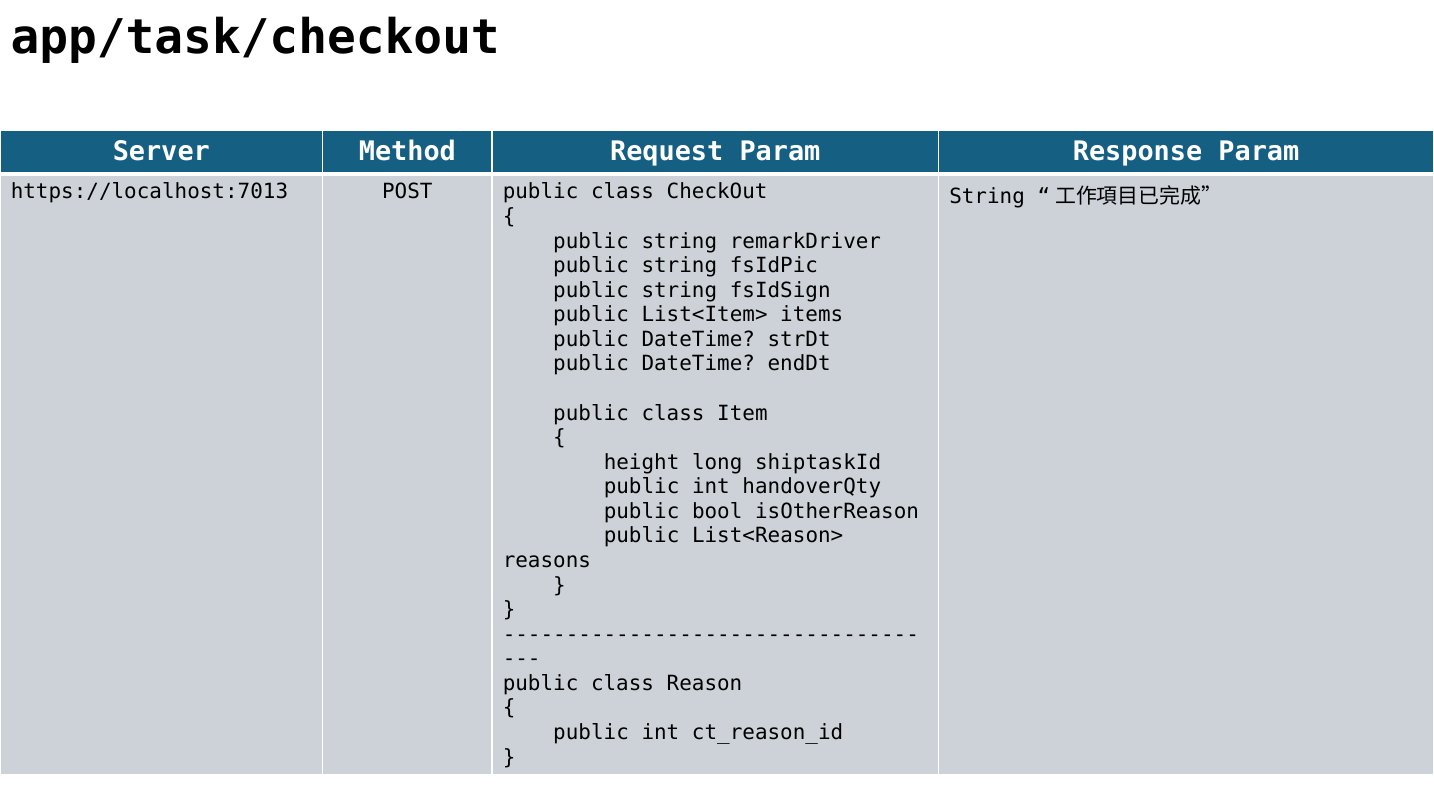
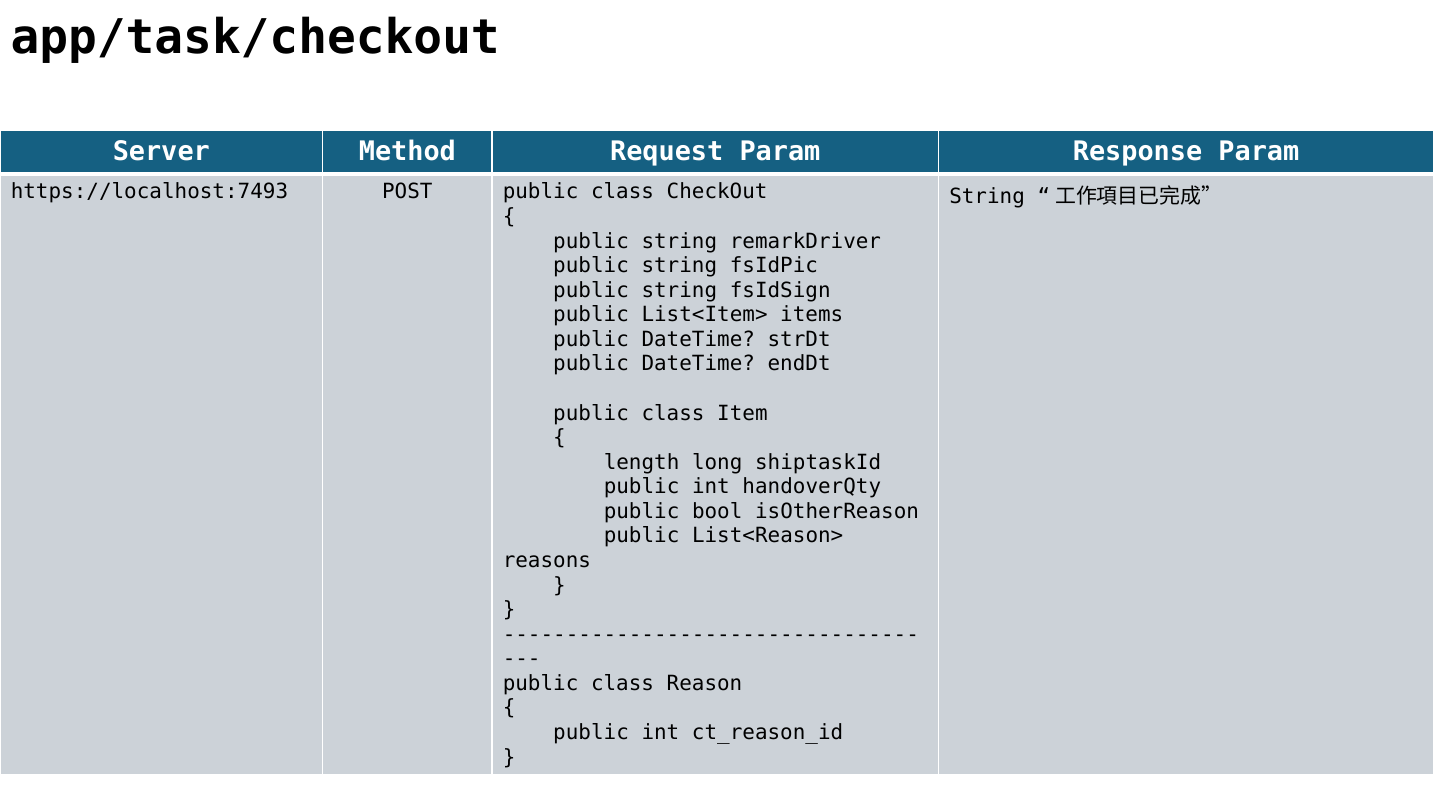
https://localhost:7013: https://localhost:7013 -> https://localhost:7493 (149, 192)
height: height -> length (642, 462)
